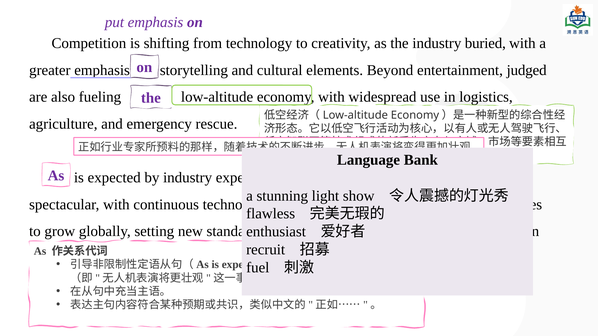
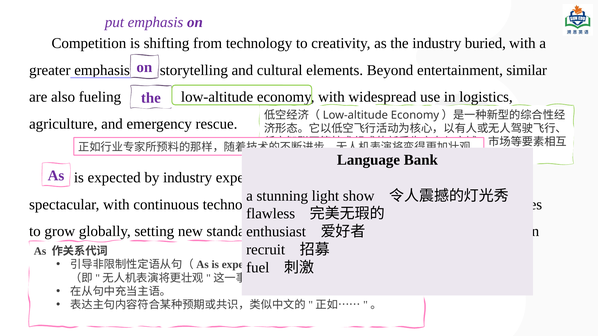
judged: judged -> similar (527, 70)
